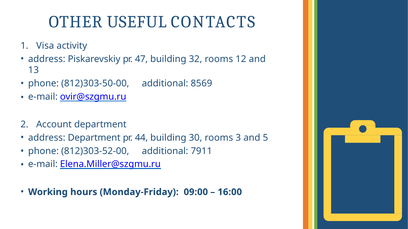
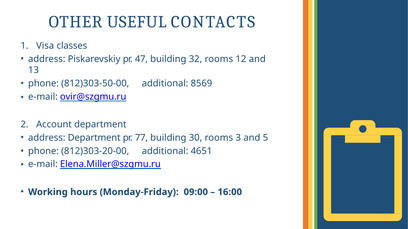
activity: activity -> classes (72, 46)
44: 44 -> 77 (141, 138)
812)303-52-00: 812)303-52-00 -> 812)303-20-00 (95, 151)
7911: 7911 -> 4651 (201, 151)
